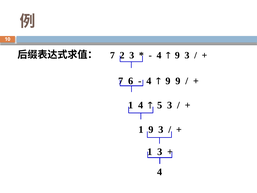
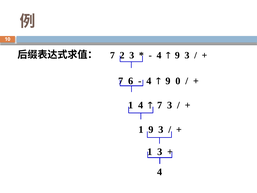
9 9: 9 -> 0 (178, 81)
5: 5 -> 7 (160, 105)
